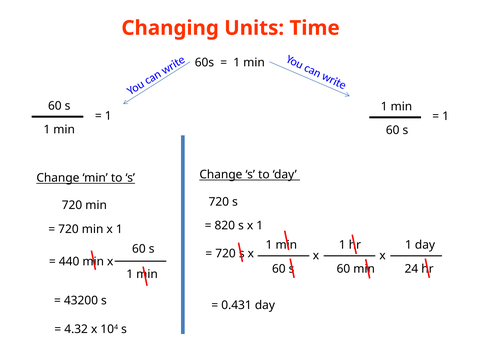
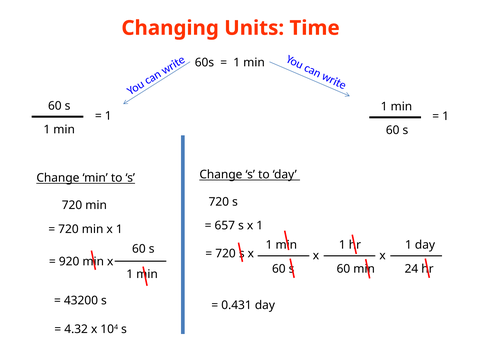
820: 820 -> 657 (225, 226)
440: 440 -> 920 (69, 261)
